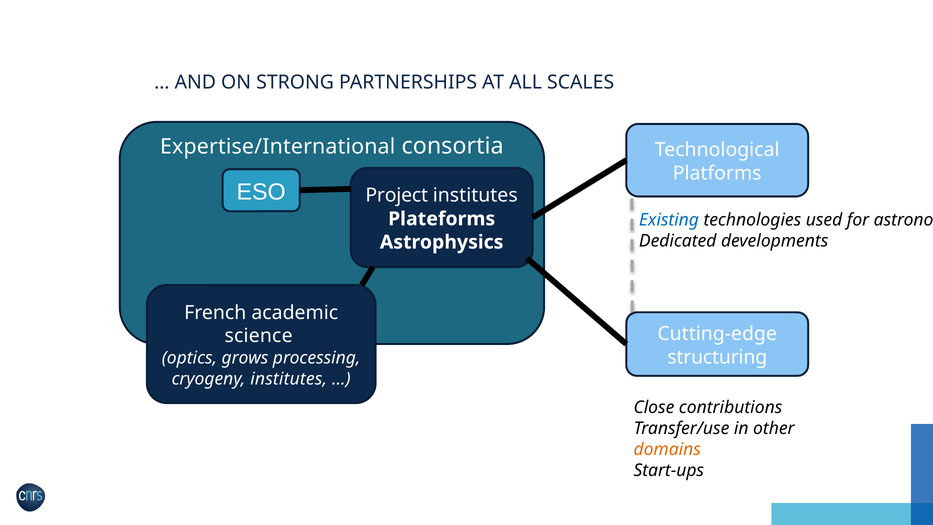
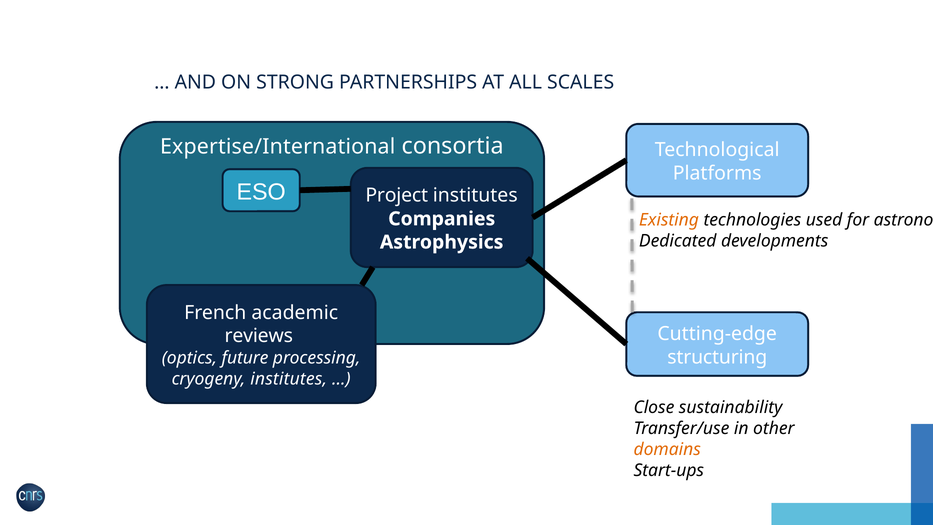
Existing colour: blue -> orange (669, 220)
Plateforms: Plateforms -> Companies (442, 219)
science: science -> reviews (259, 336)
grows: grows -> future (245, 358)
contributions: contributions -> sustainability (731, 408)
